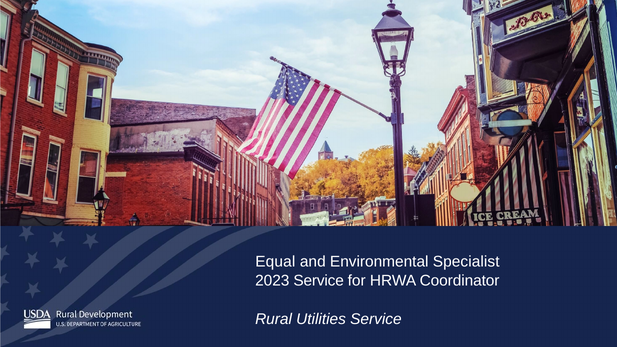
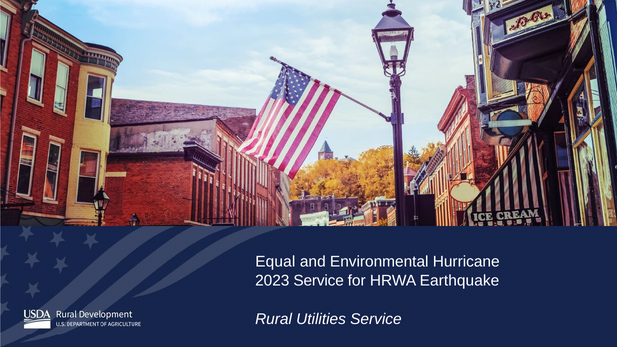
Specialist: Specialist -> Hurricane (466, 262)
Coordinator: Coordinator -> Earthquake (459, 281)
